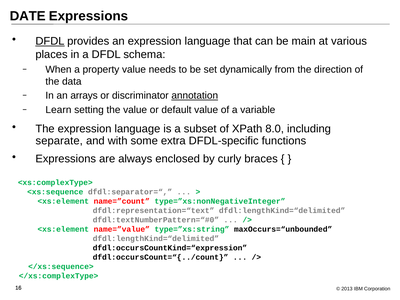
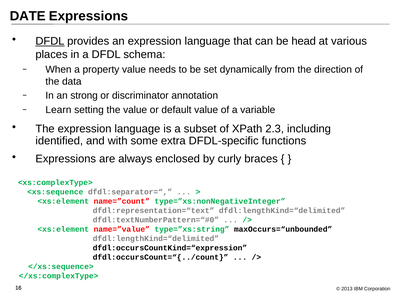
main: main -> head (304, 41)
arrays: arrays -> strong (84, 96)
annotation underline: present -> none (195, 96)
8.0: 8.0 -> 2.3 (275, 129)
separate: separate -> identified (59, 141)
